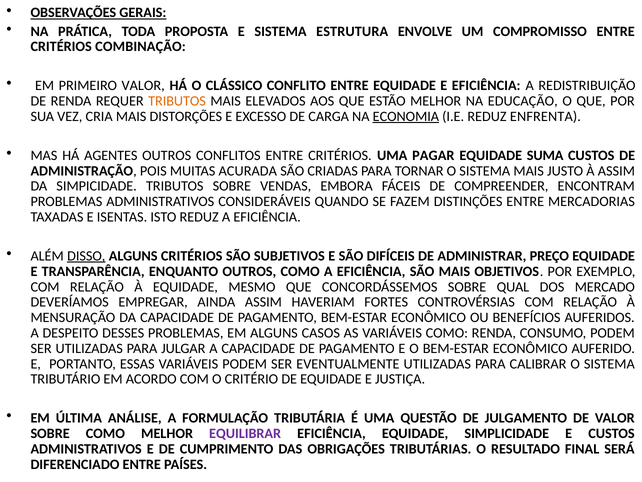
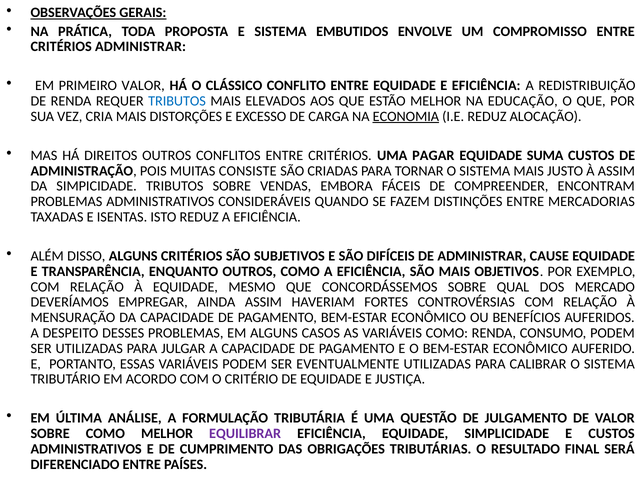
ESTRUTURA: ESTRUTURA -> EMBUTIDOS (352, 31)
CRITÉRIOS COMBINAÇÃO: COMBINAÇÃO -> ADMINISTRAR (141, 47)
TRIBUTOS colour: orange -> blue (177, 101)
ENFRENTA: ENFRENTA -> ALOCAÇÃO (546, 116)
AGENTES: AGENTES -> DIREITOS (111, 155)
ACURADA: ACURADA -> CONSISTE (248, 171)
DISSO underline: present -> none (86, 256)
PREÇO: PREÇO -> CAUSE (549, 256)
